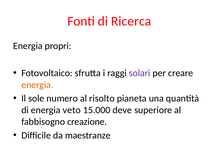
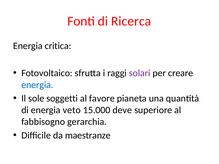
propri: propri -> critica (58, 46)
energia colour: orange -> blue (37, 85)
numero: numero -> soggetti (62, 99)
risolto: risolto -> favore (102, 99)
creazione: creazione -> gerarchia (87, 122)
